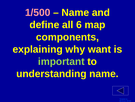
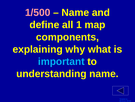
6: 6 -> 1 (79, 25)
want: want -> what (99, 49)
important colour: light green -> light blue (61, 61)
